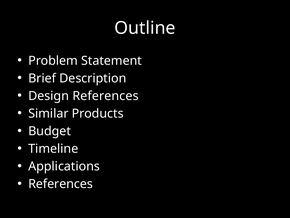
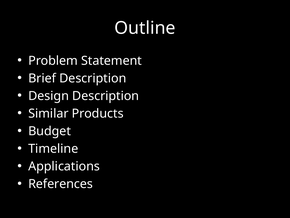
Design References: References -> Description (106, 96)
